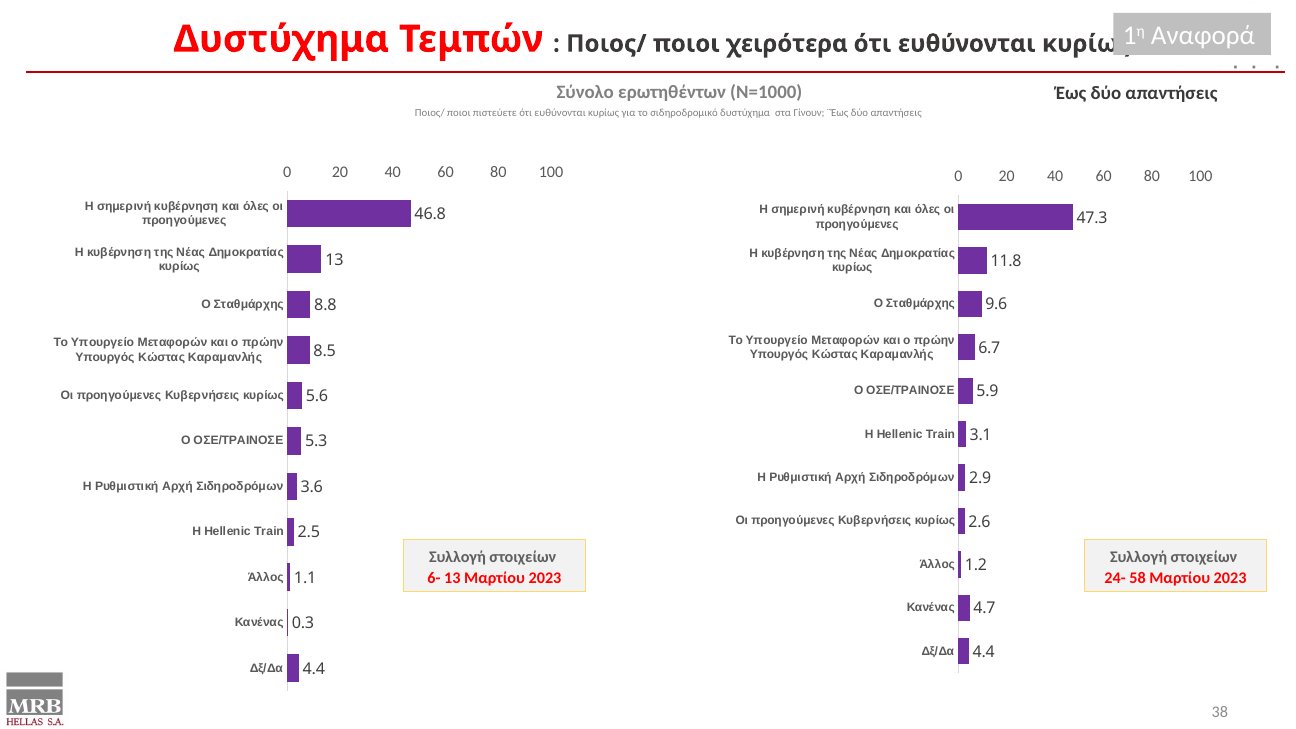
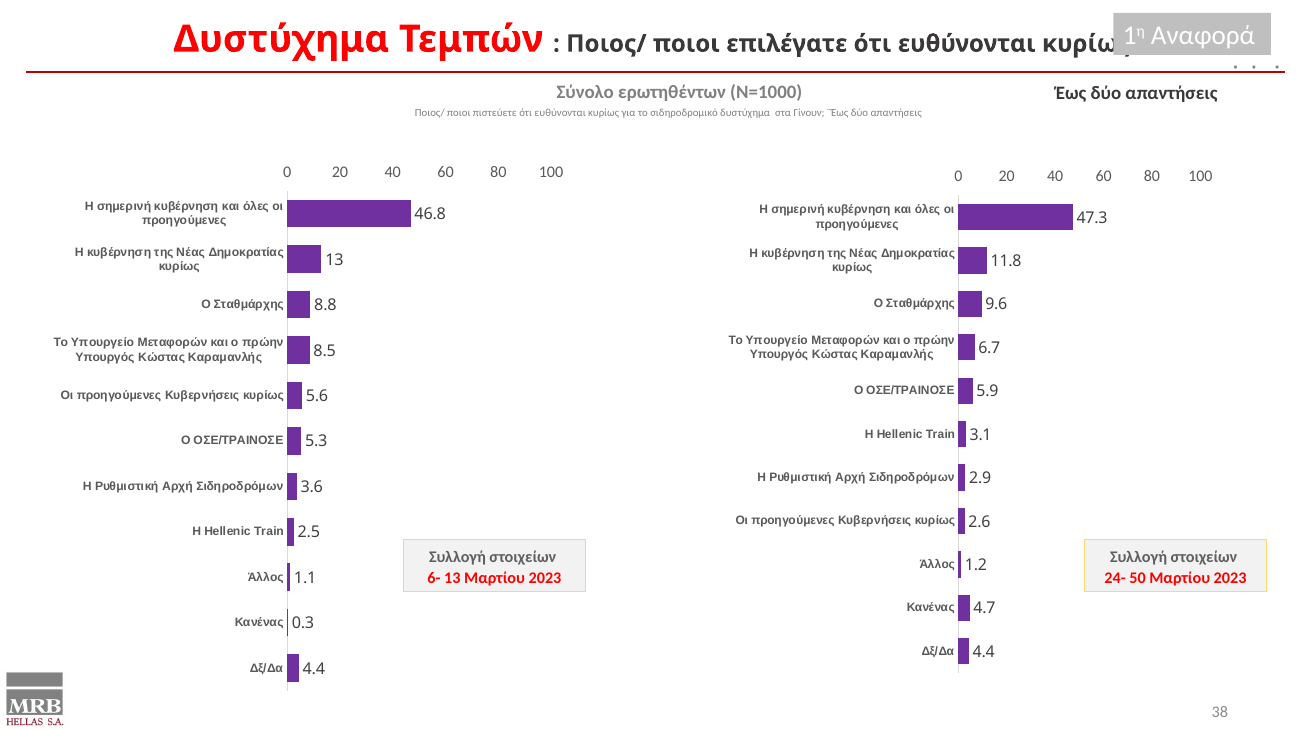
χειρότερα: χειρότερα -> επιλέγατε (787, 44)
58: 58 -> 50 (1138, 579)
